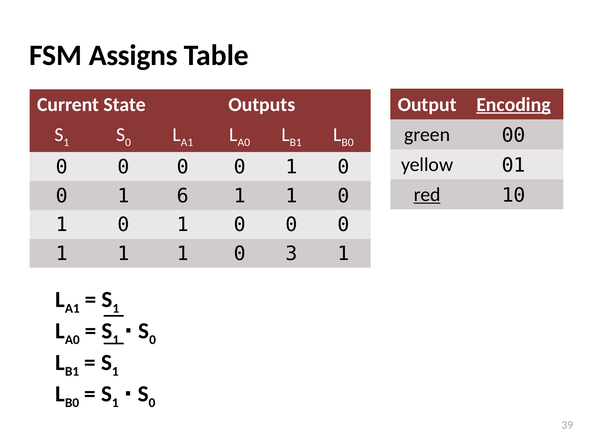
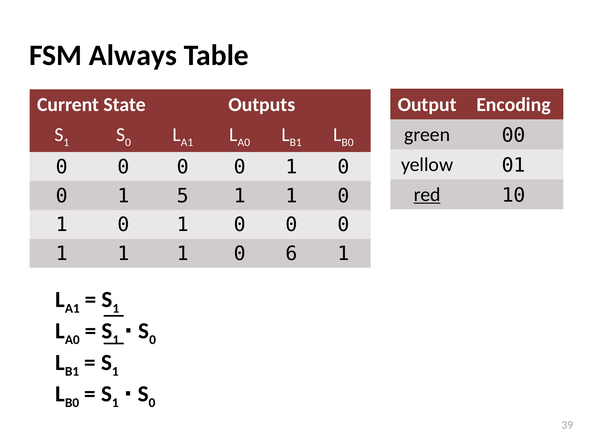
Assigns: Assigns -> Always (133, 56)
Encoding underline: present -> none (514, 105)
6: 6 -> 5 (183, 196)
3: 3 -> 6 (292, 254)
